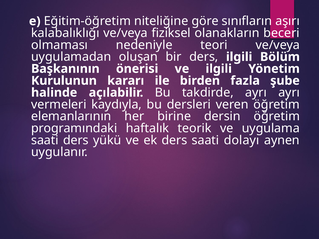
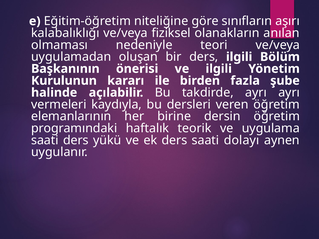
beceri: beceri -> anılan (282, 33)
